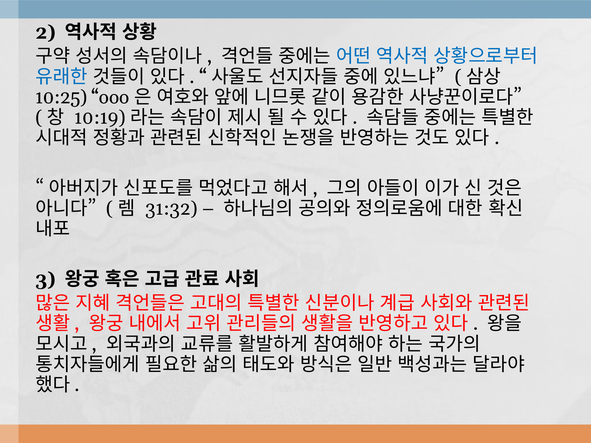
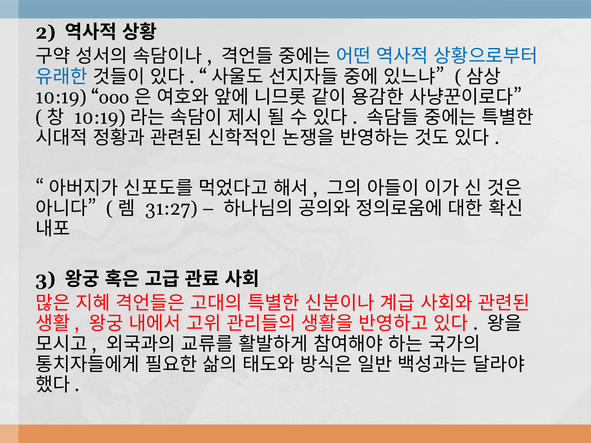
10:25: 10:25 -> 10:19 (61, 97)
31:32: 31:32 -> 31:27 (171, 209)
